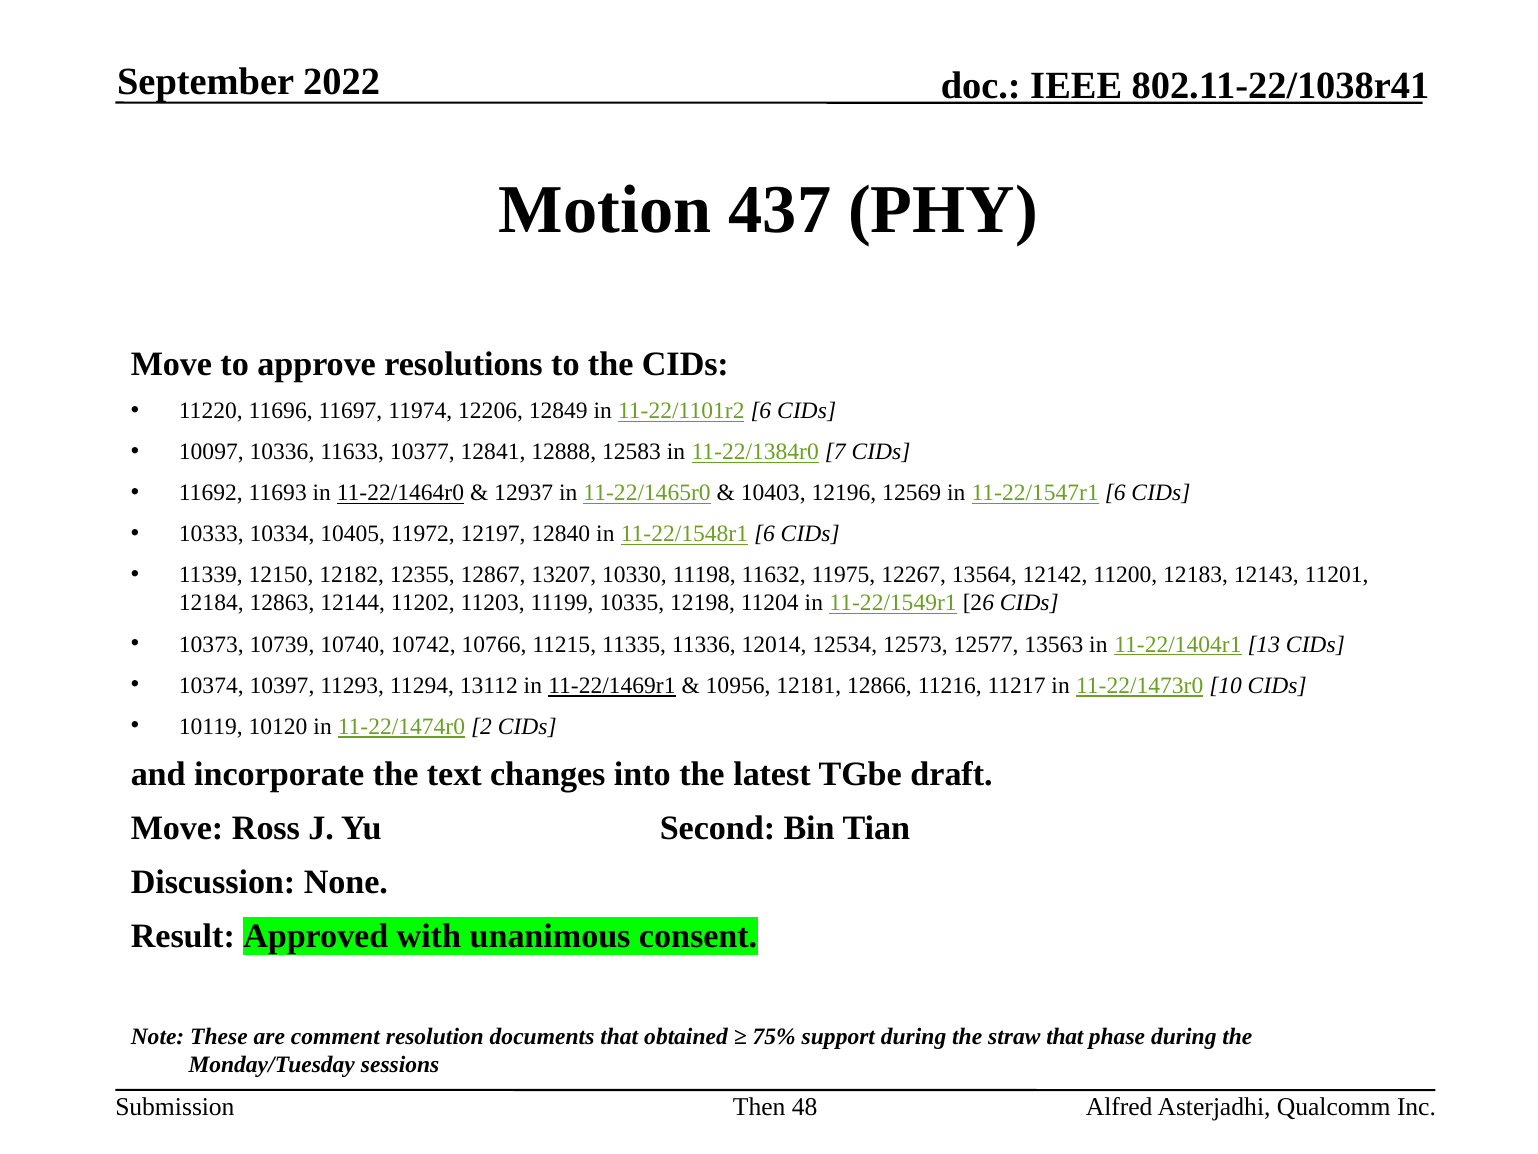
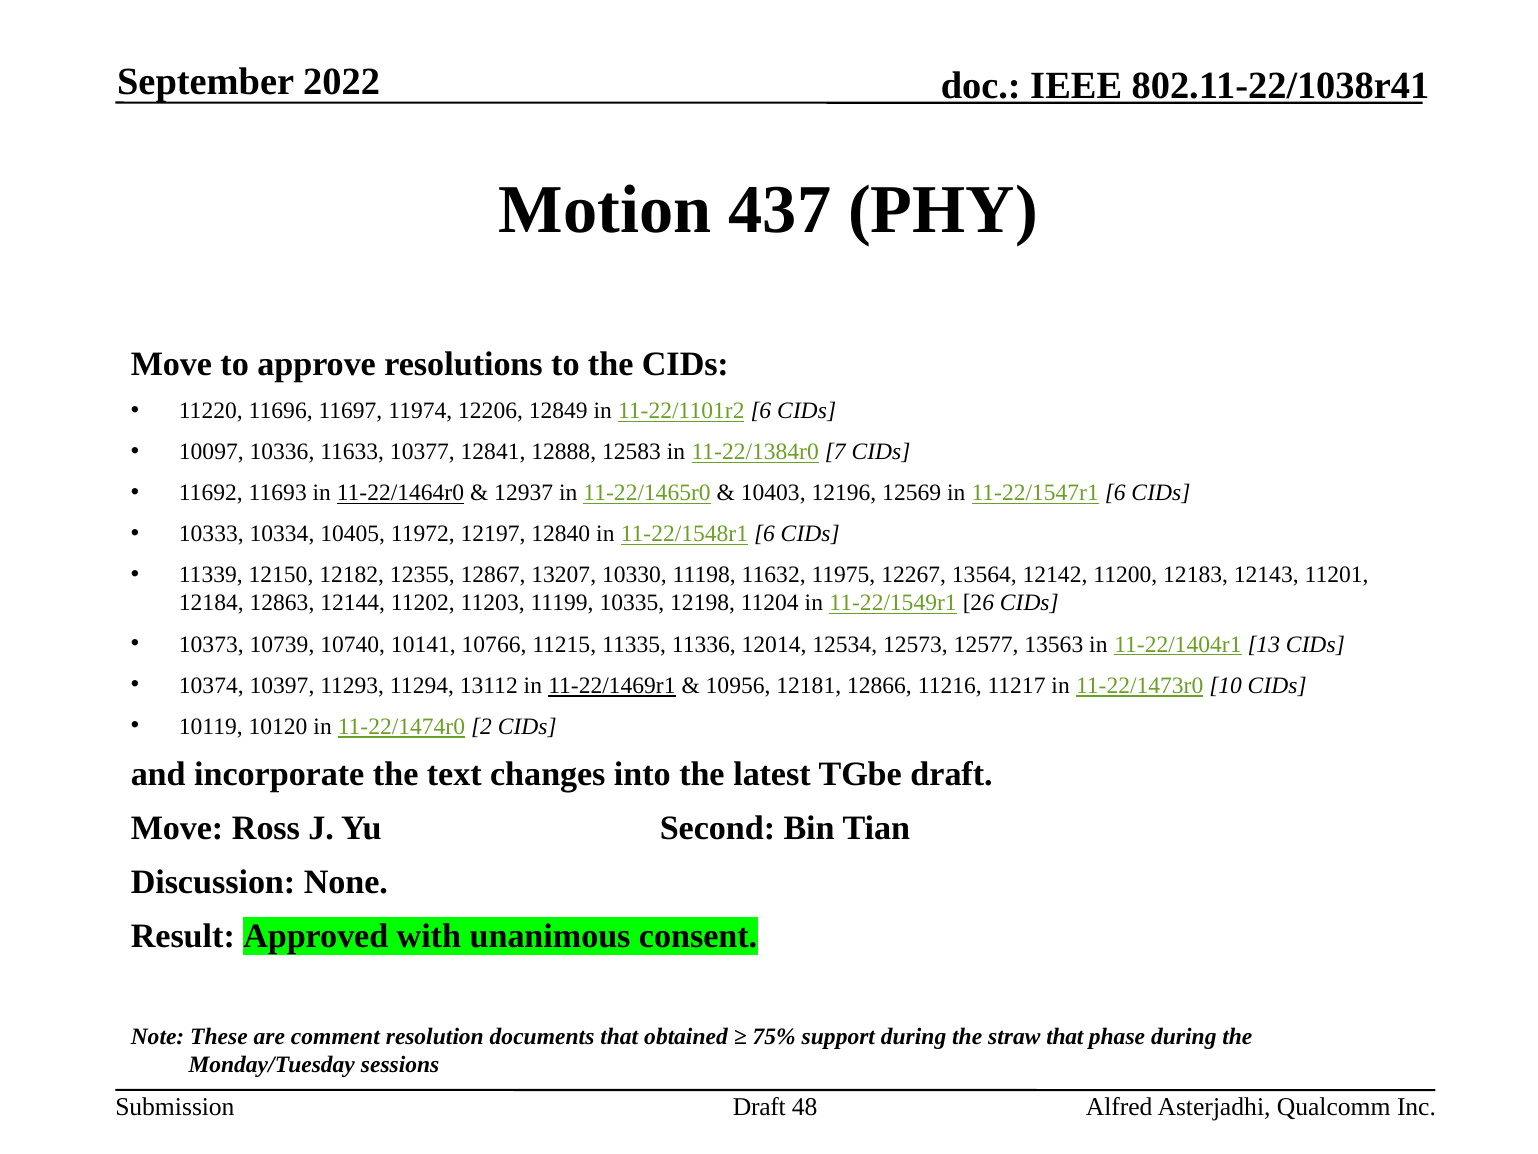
10742: 10742 -> 10141 (423, 644)
Then: Then -> Draft (759, 1106)
